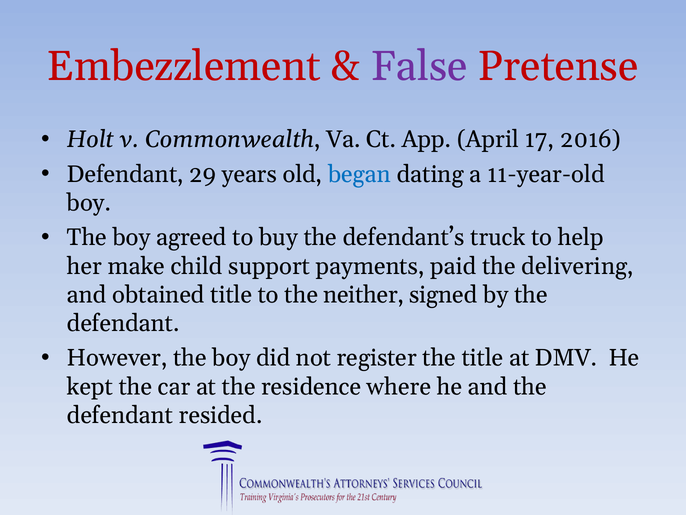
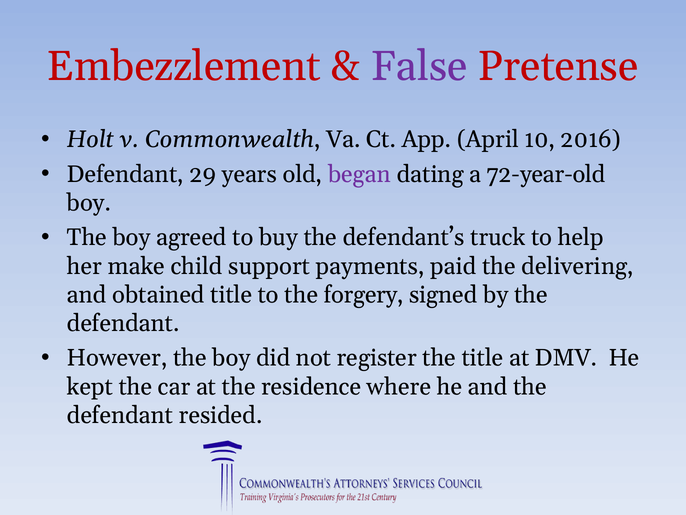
17: 17 -> 10 (540, 139)
began colour: blue -> purple (360, 174)
11-year-old: 11-year-old -> 72-year-old (546, 174)
neither: neither -> forgery (364, 295)
